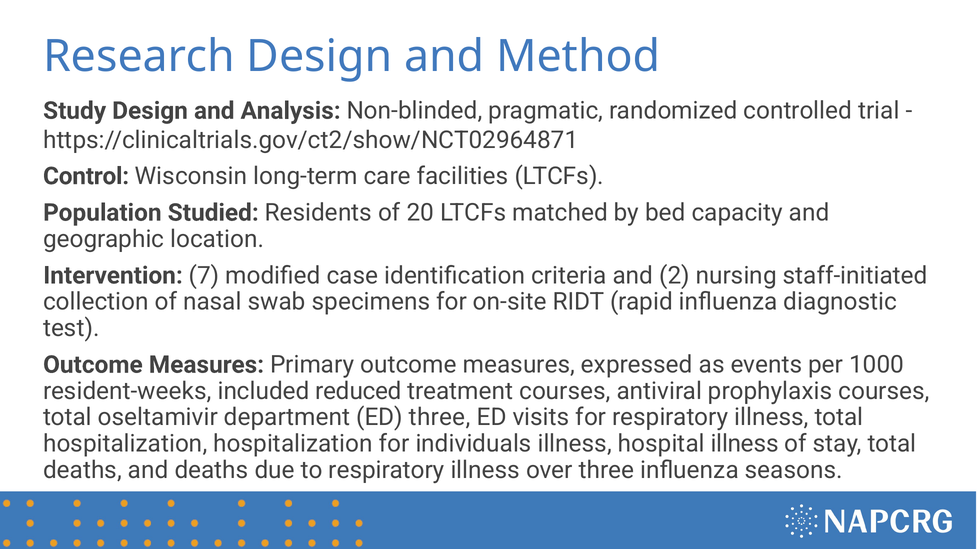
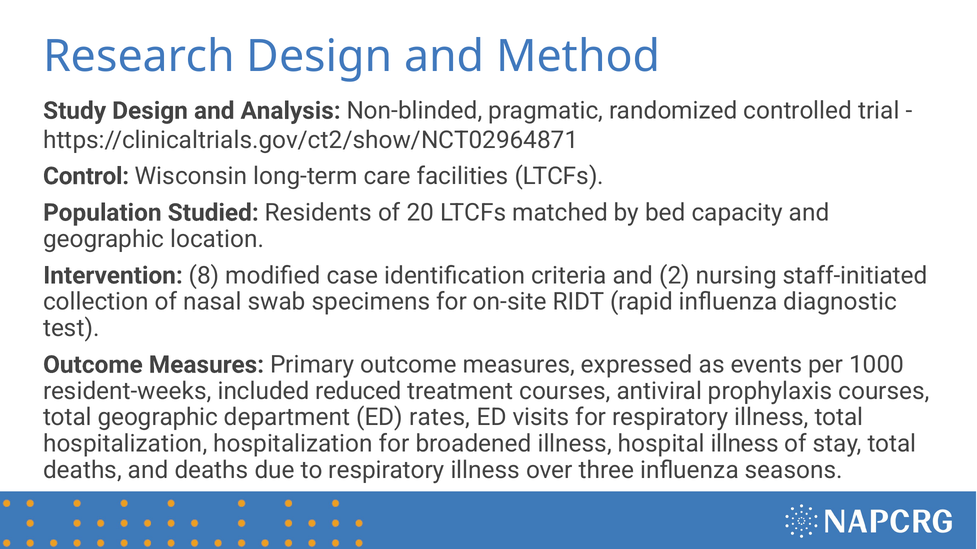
7: 7 -> 8 (204, 276)
total oseltamivir: oseltamivir -> geographic (158, 418)
ED three: three -> rates (440, 418)
individuals: individuals -> broadened (474, 444)
